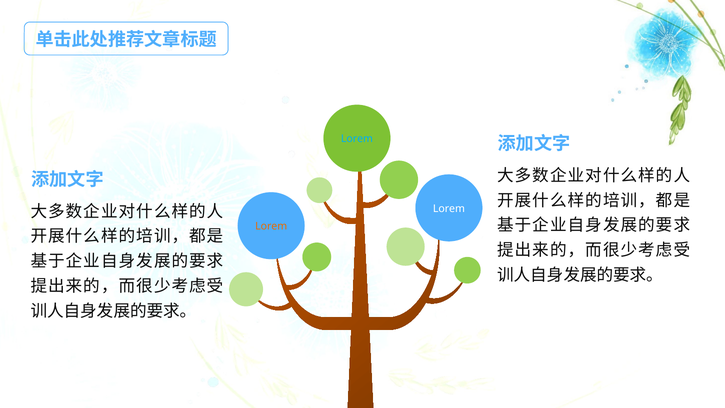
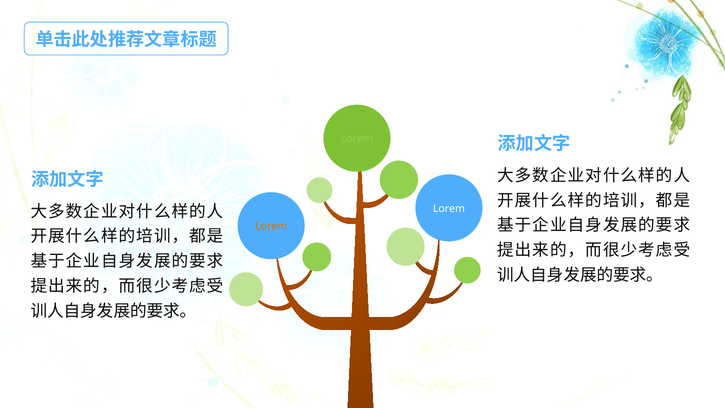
Lorem colour: light blue -> light green (357, 139)
